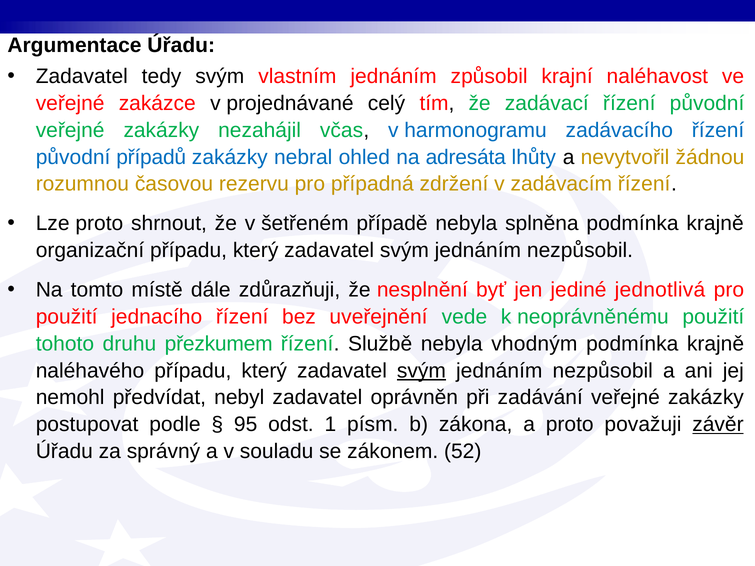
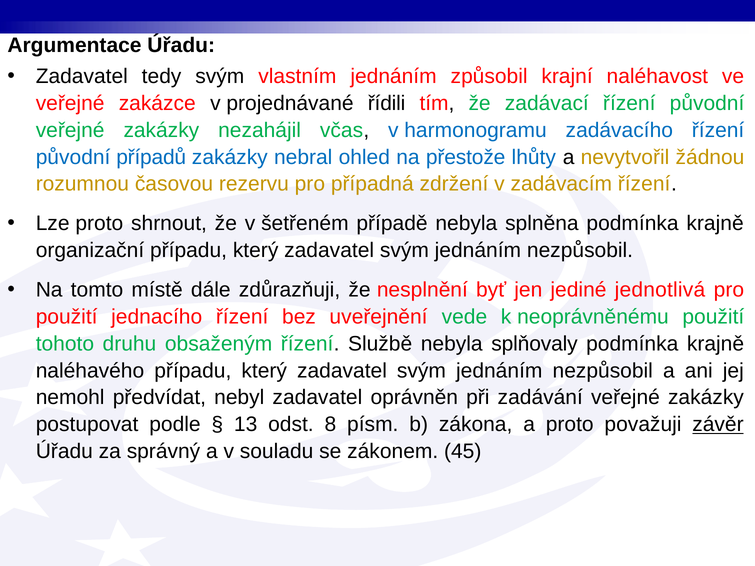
celý: celý -> řídili (387, 103)
adresáta: adresáta -> přestože (466, 157)
přezkumem: přezkumem -> obsaženým (219, 344)
vhodným: vhodným -> splňovaly (535, 344)
svým underline: present -> none (421, 371)
95: 95 -> 13 (246, 425)
1: 1 -> 8 (330, 425)
52: 52 -> 45 (463, 452)
